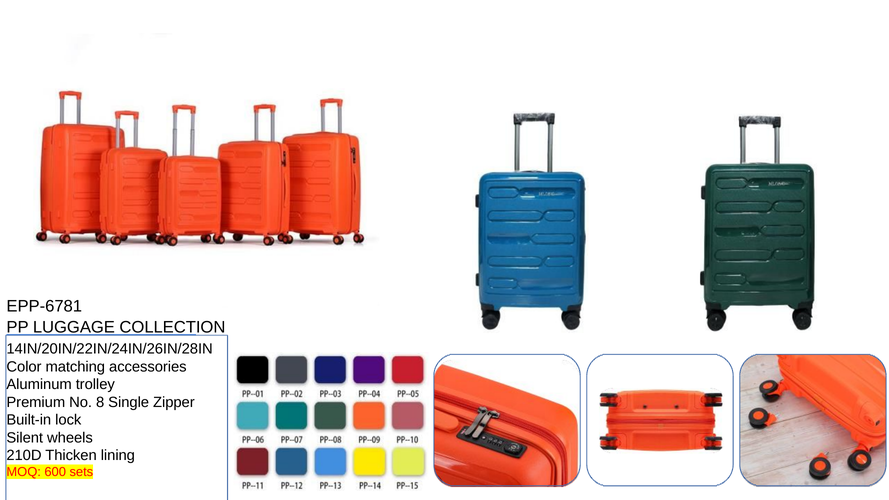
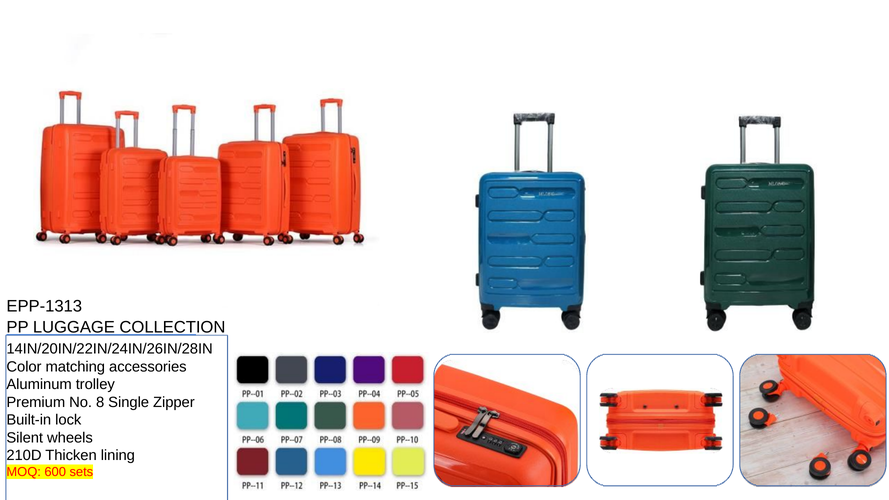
EPP-6781: EPP-6781 -> EPP-1313 (44, 307)
